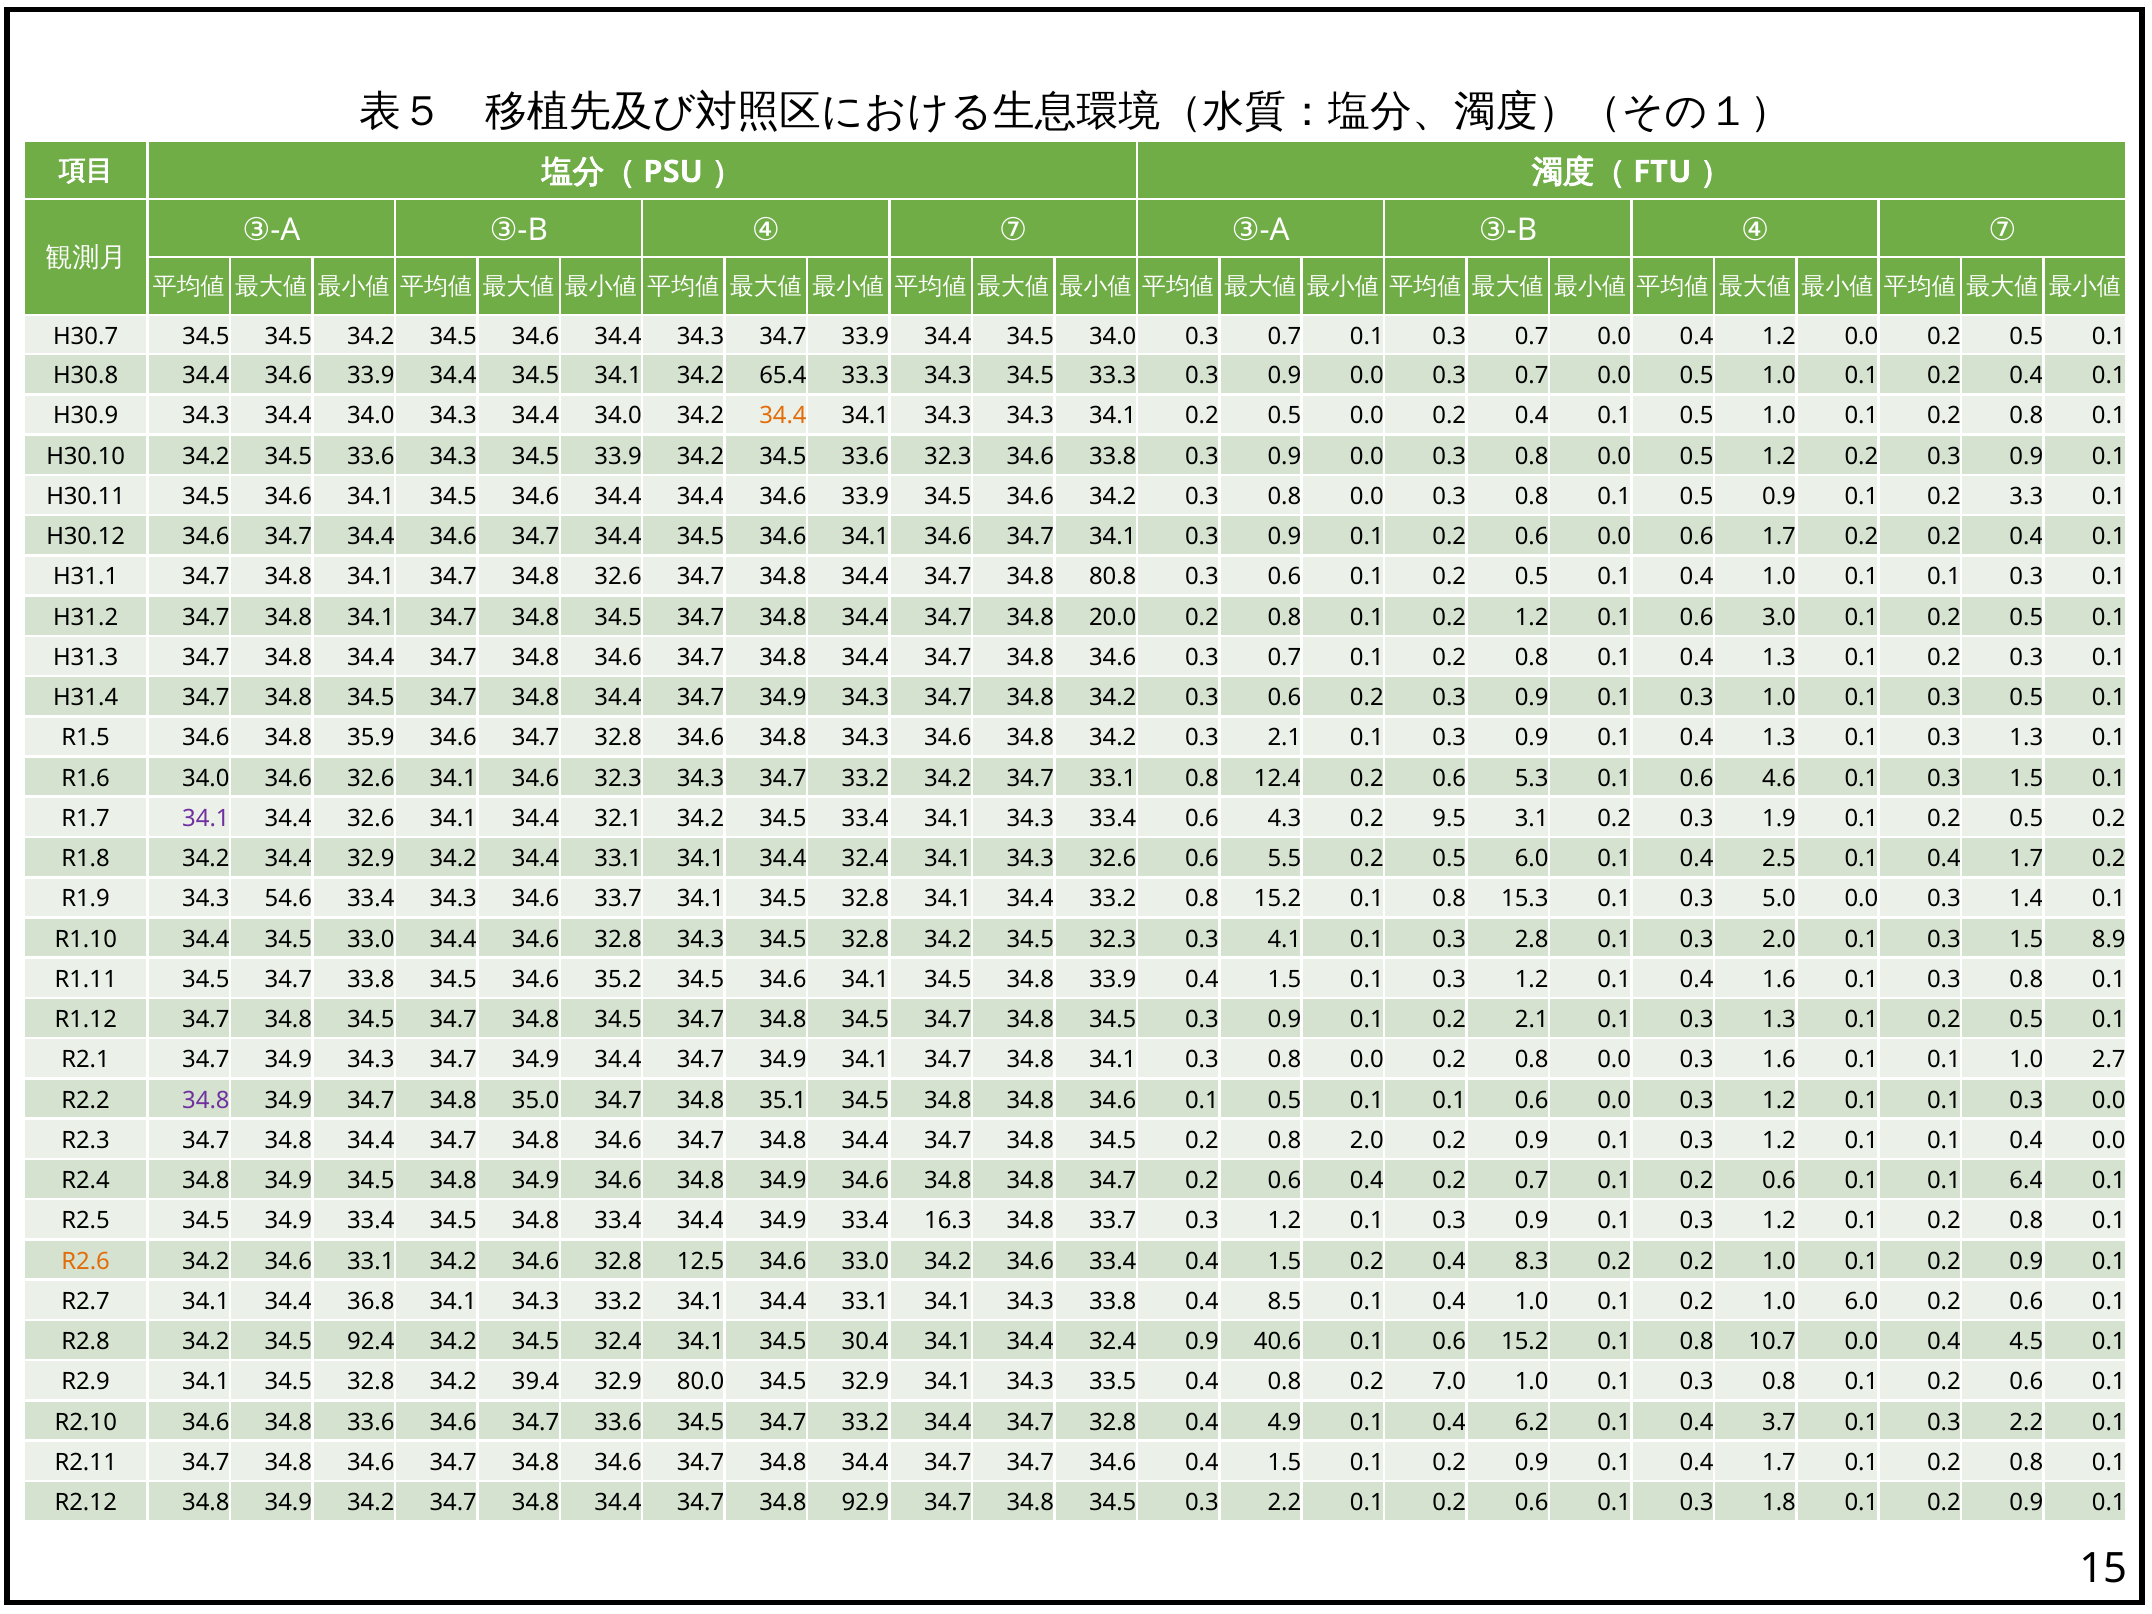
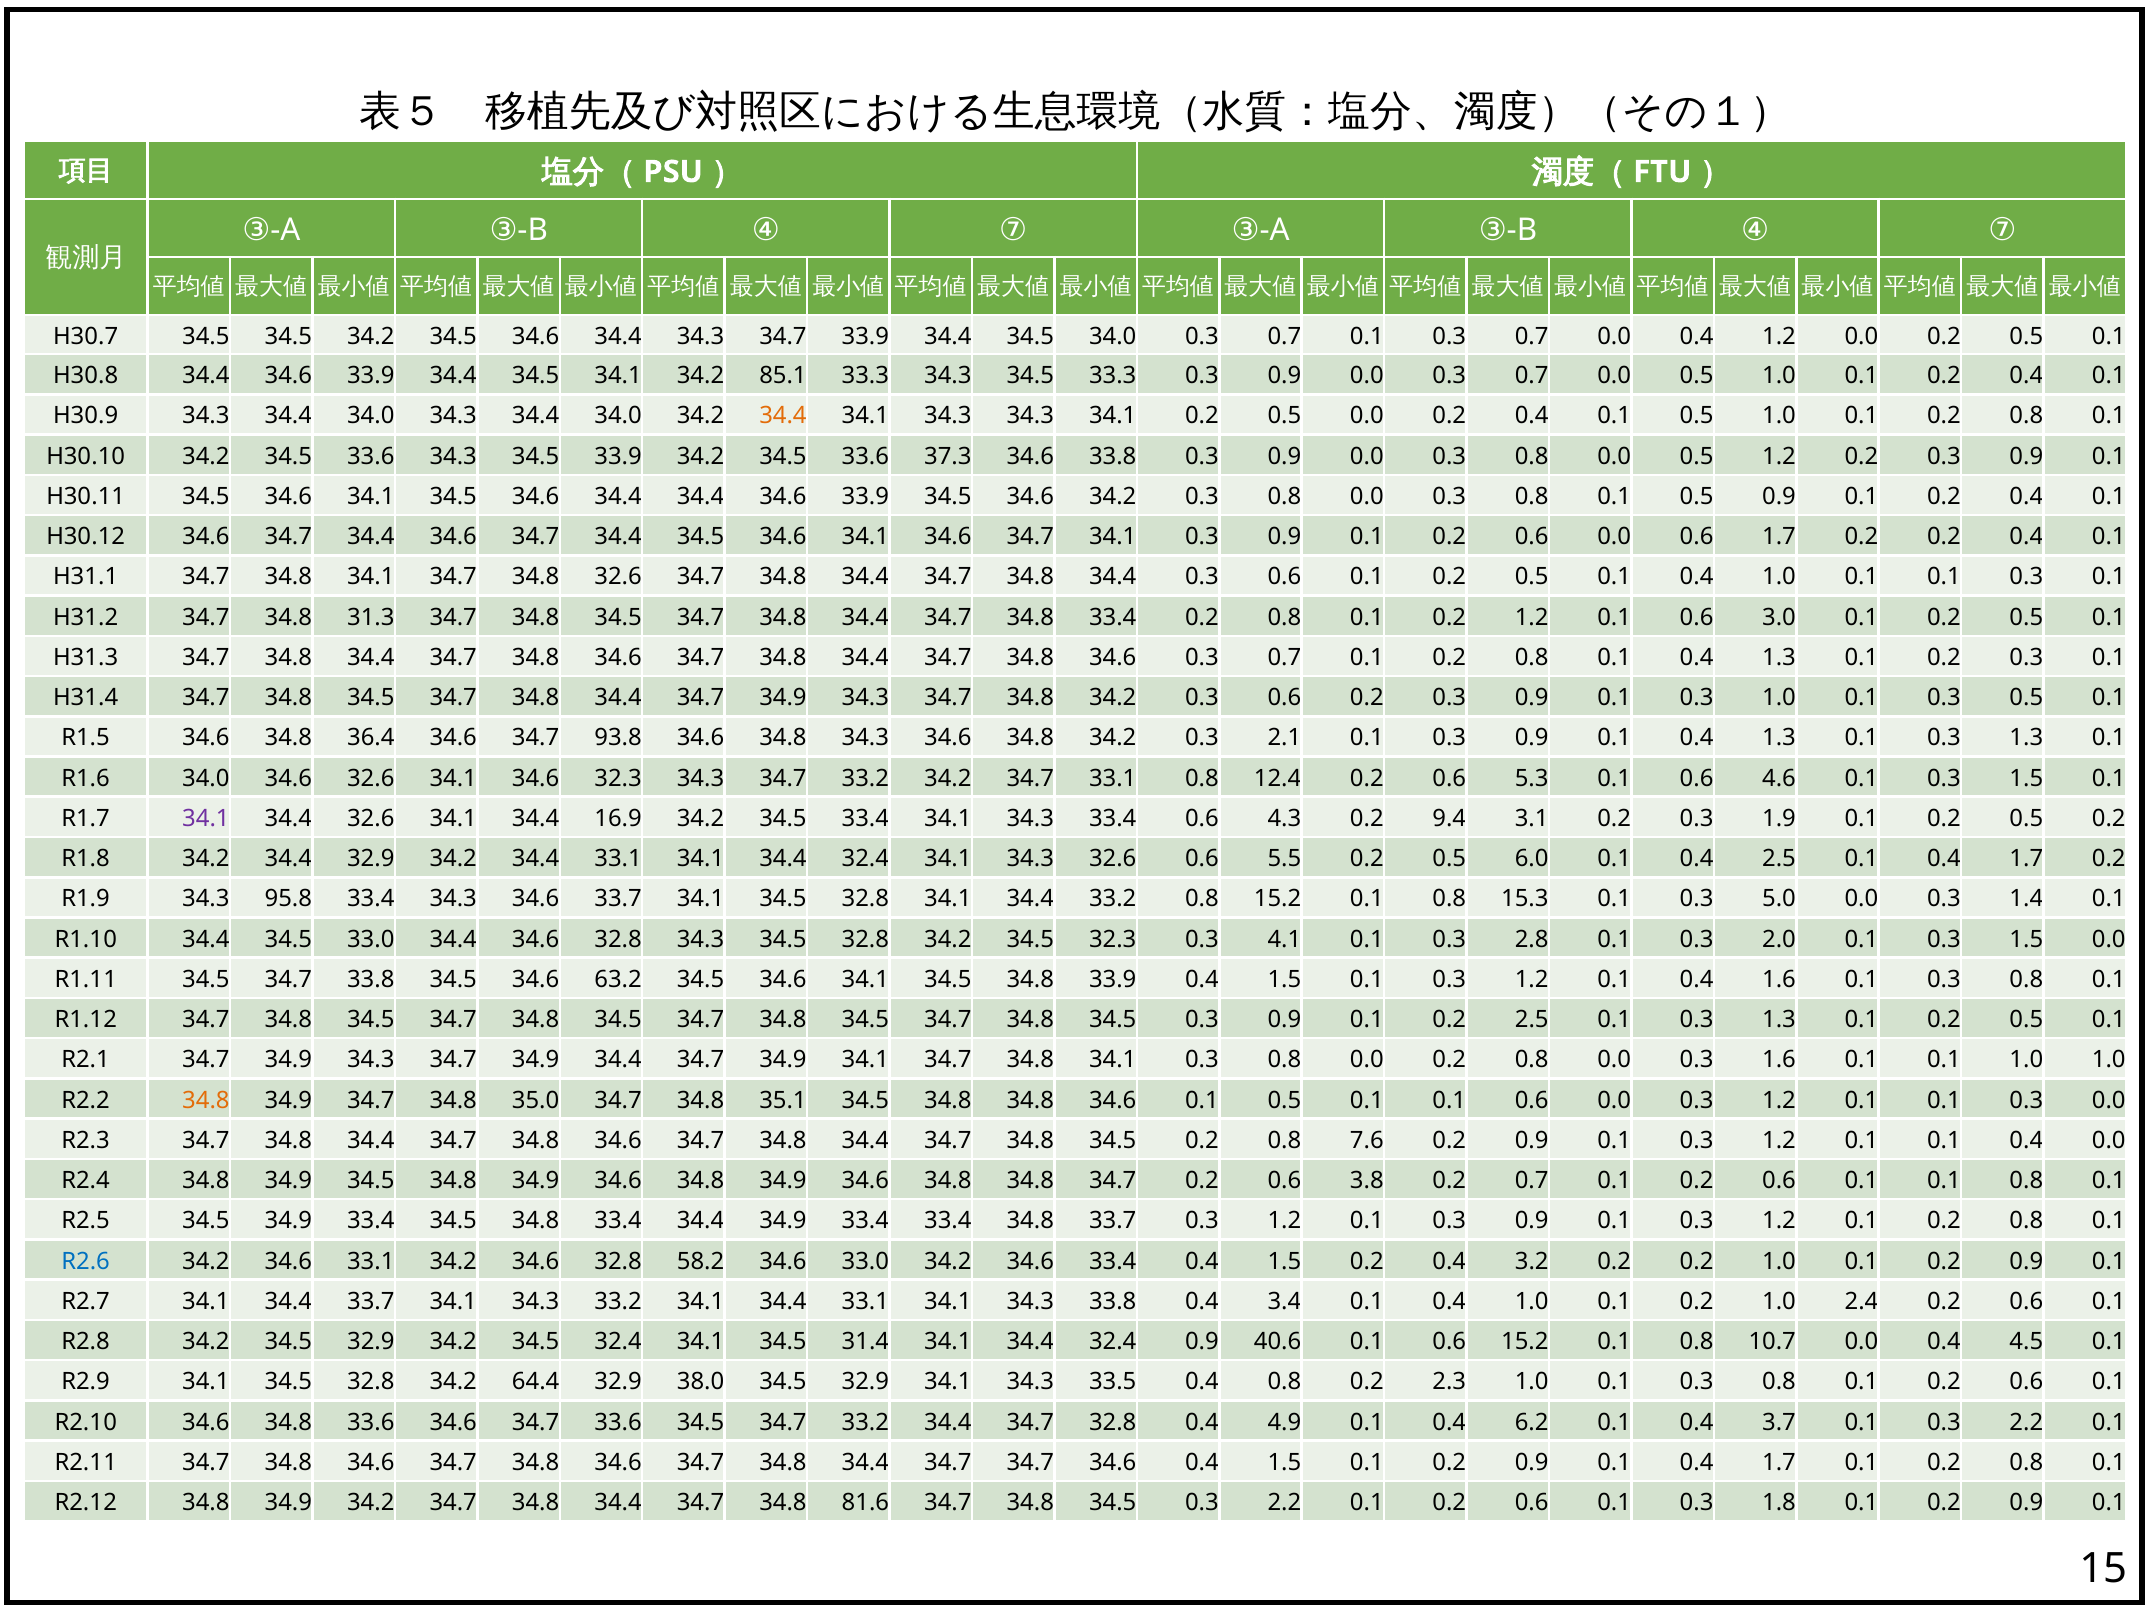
65.4: 65.4 -> 85.1 (783, 376)
33.6 32.3: 32.3 -> 37.3 (948, 456)
0.9 0.1 0.2 3.3: 3.3 -> 0.4 (2026, 497)
34.4 34.7 34.8 80.8: 80.8 -> 34.4 (1113, 577)
H31.2 34.7 34.8 34.1: 34.1 -> 31.3 (371, 617)
34.7 34.8 20.0: 20.0 -> 33.4 (1113, 617)
35.9: 35.9 -> 36.4 (371, 738)
34.6 34.7 32.8: 32.8 -> 93.8 (618, 738)
32.1: 32.1 -> 16.9 (618, 819)
9.5: 9.5 -> 9.4 (1449, 819)
54.6: 54.6 -> 95.8 (288, 899)
1.5 8.9: 8.9 -> 0.0 (2109, 939)
35.2: 35.2 -> 63.2 (618, 979)
0.2 2.1: 2.1 -> 2.5 (1532, 1020)
1.0 2.7: 2.7 -> 1.0 (2109, 1060)
34.8 colour: purple -> orange (206, 1100)
0.8 2.0: 2.0 -> 7.6 (1367, 1140)
0.6 0.4: 0.4 -> 3.8 (1367, 1181)
0.1 0.1 6.4: 6.4 -> 0.8 (2026, 1181)
33.4 16.3: 16.3 -> 33.4 (948, 1221)
R2.6 colour: orange -> blue (86, 1261)
12.5: 12.5 -> 58.2 (701, 1261)
8.3: 8.3 -> 3.2 (1532, 1261)
34.4 36.8: 36.8 -> 33.7 (371, 1301)
8.5: 8.5 -> 3.4 (1284, 1301)
1.0 6.0: 6.0 -> 2.4 (1861, 1301)
34.2 34.5 92.4: 92.4 -> 32.9 (371, 1342)
30.4: 30.4 -> 31.4 (865, 1342)
39.4: 39.4 -> 64.4 (536, 1382)
80.0: 80.0 -> 38.0 (701, 1382)
7.0: 7.0 -> 2.3 (1449, 1382)
92.9: 92.9 -> 81.6 (865, 1503)
